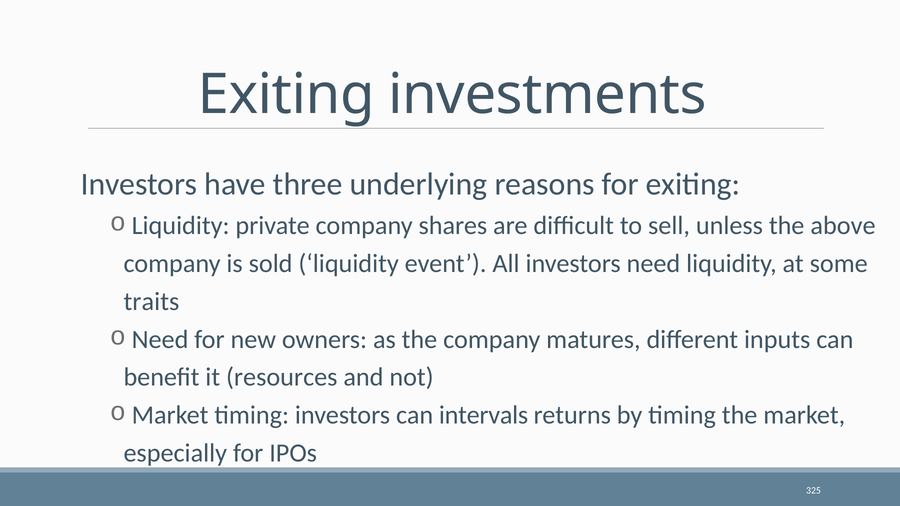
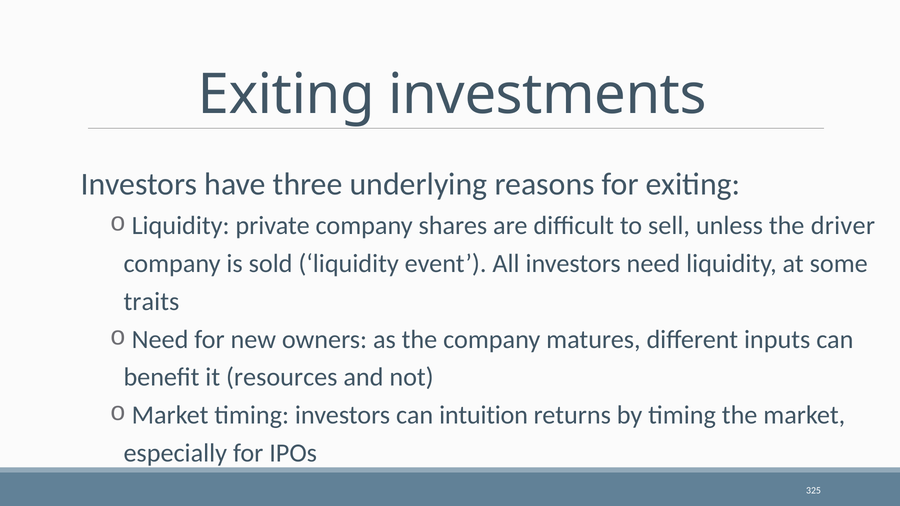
above: above -> driver (843, 226)
intervals: intervals -> intuition (484, 416)
